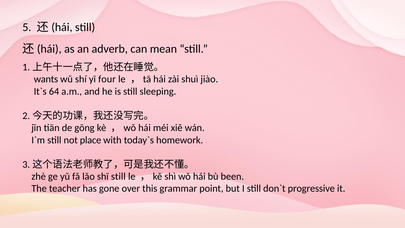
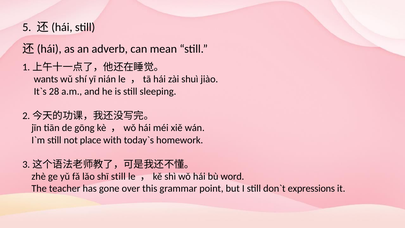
four: four -> nián (107, 79)
64: 64 -> 28 (54, 91)
been: been -> word (232, 176)
progressive: progressive -> expressions (311, 188)
